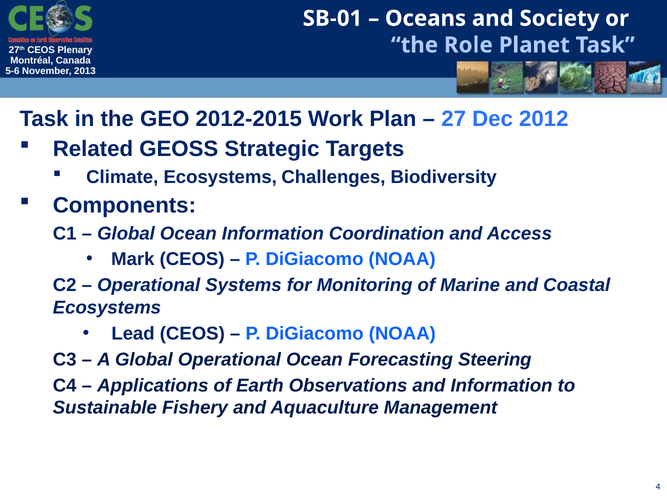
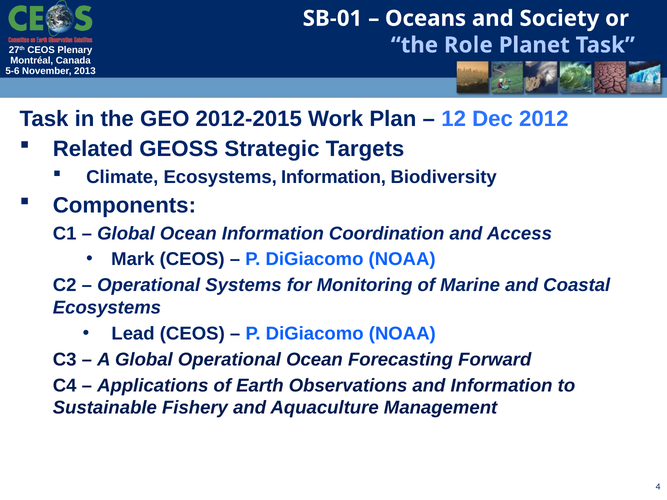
27: 27 -> 12 (454, 119)
Ecosystems Challenges: Challenges -> Information (334, 177)
Steering: Steering -> Forward (495, 360)
